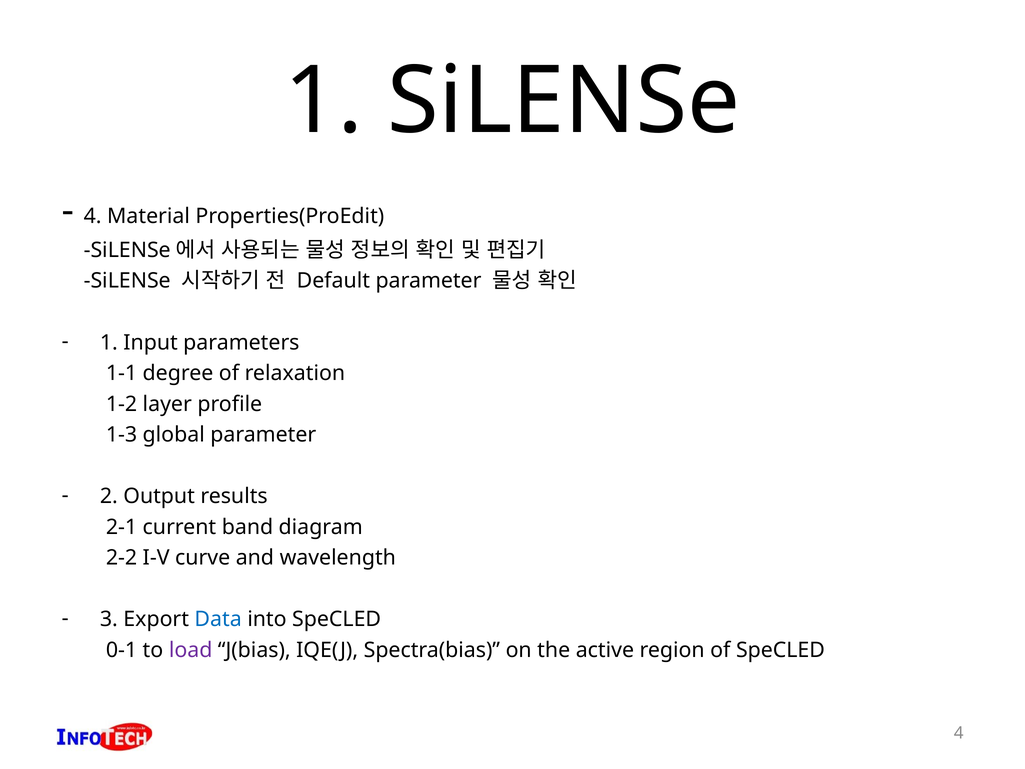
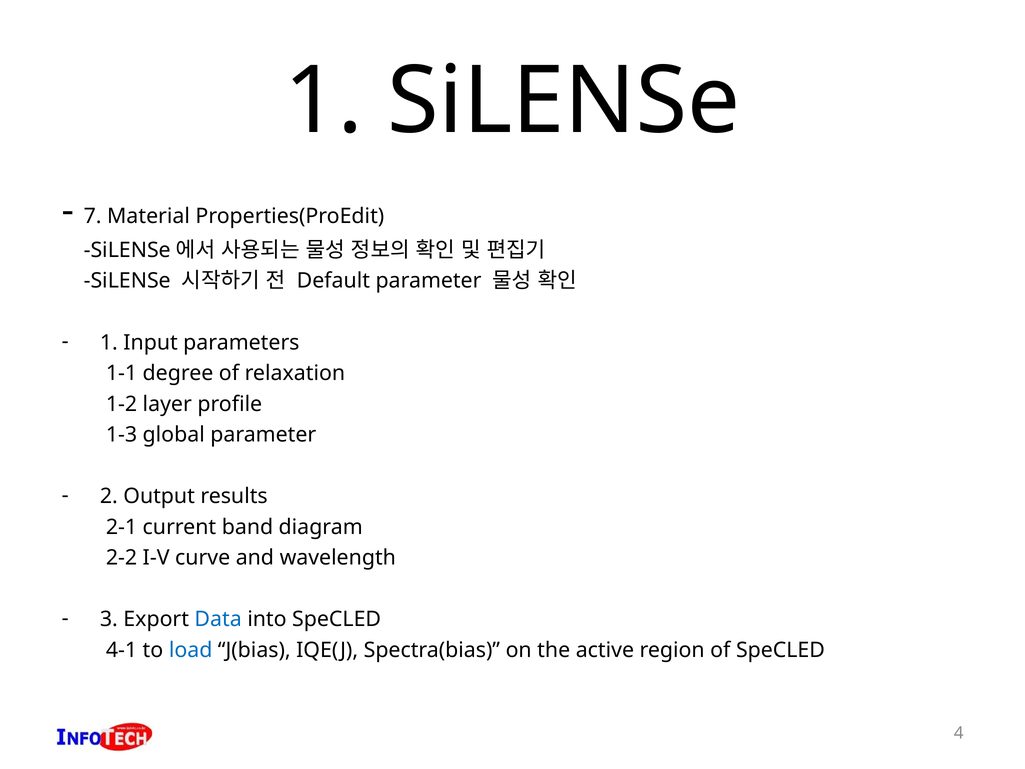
4: 4 -> 7 (93, 216)
0-1: 0-1 -> 4-1 (122, 650)
load colour: purple -> blue (191, 650)
